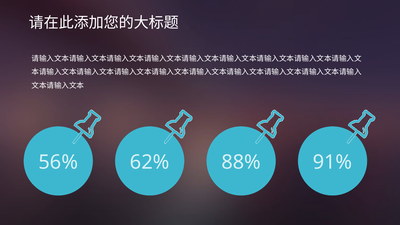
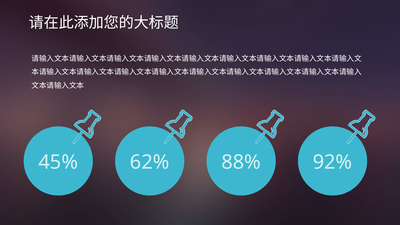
56%: 56% -> 45% (58, 162)
91%: 91% -> 92% (333, 162)
